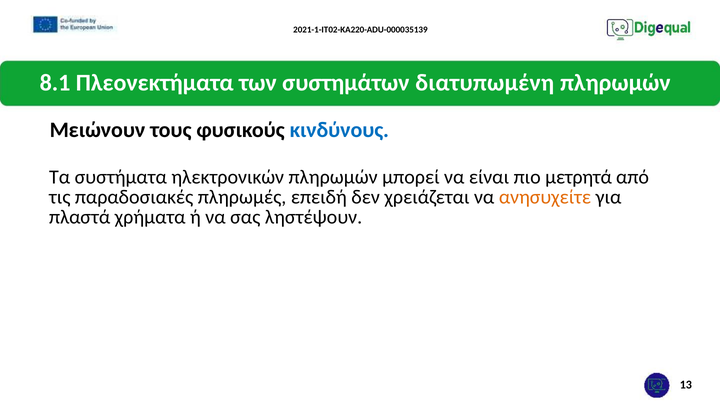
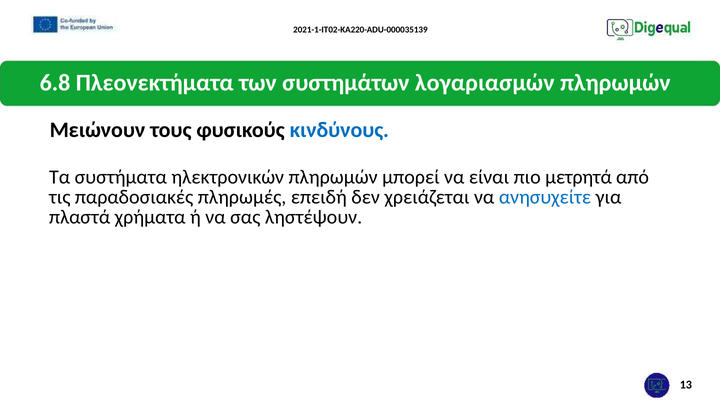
8.1: 8.1 -> 6.8 (55, 83)
διατυπωμένη: διατυπωμένη -> λογαριασμών (485, 83)
ανησυχείτε colour: orange -> blue (545, 197)
